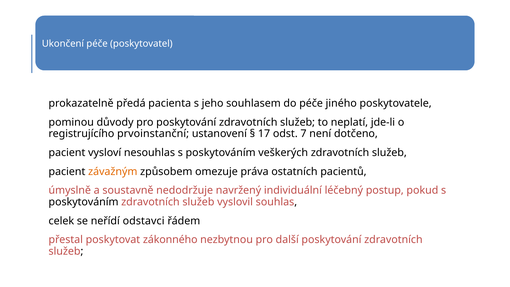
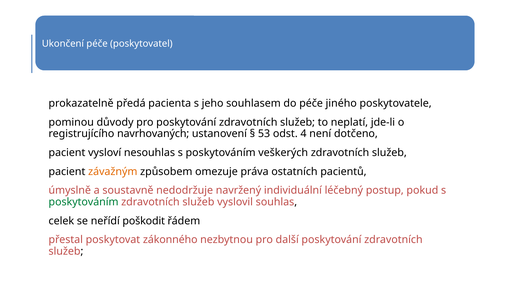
prvoinstanční: prvoinstanční -> navrhovaných (153, 134)
17: 17 -> 53 (264, 134)
7: 7 -> 4 (303, 134)
poskytováním colour: black -> green (84, 202)
odstavci: odstavci -> poškodit (144, 221)
